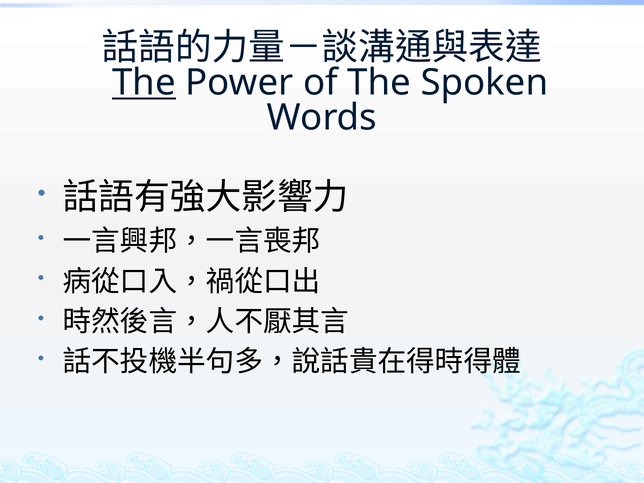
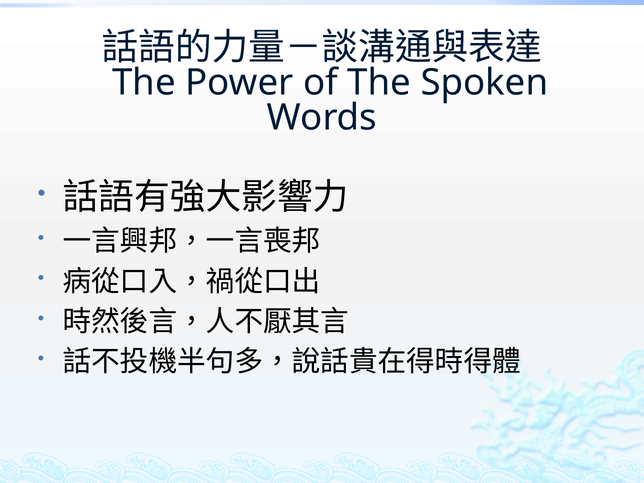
The underline: present -> none (144, 83)
